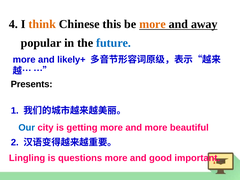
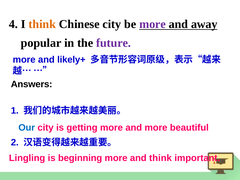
Chinese this: this -> city (112, 24)
more colour: orange -> purple (152, 24)
future colour: blue -> purple (114, 43)
Presents: Presents -> Answers (32, 84)
questions: questions -> beginning (80, 158)
and good: good -> think (160, 158)
